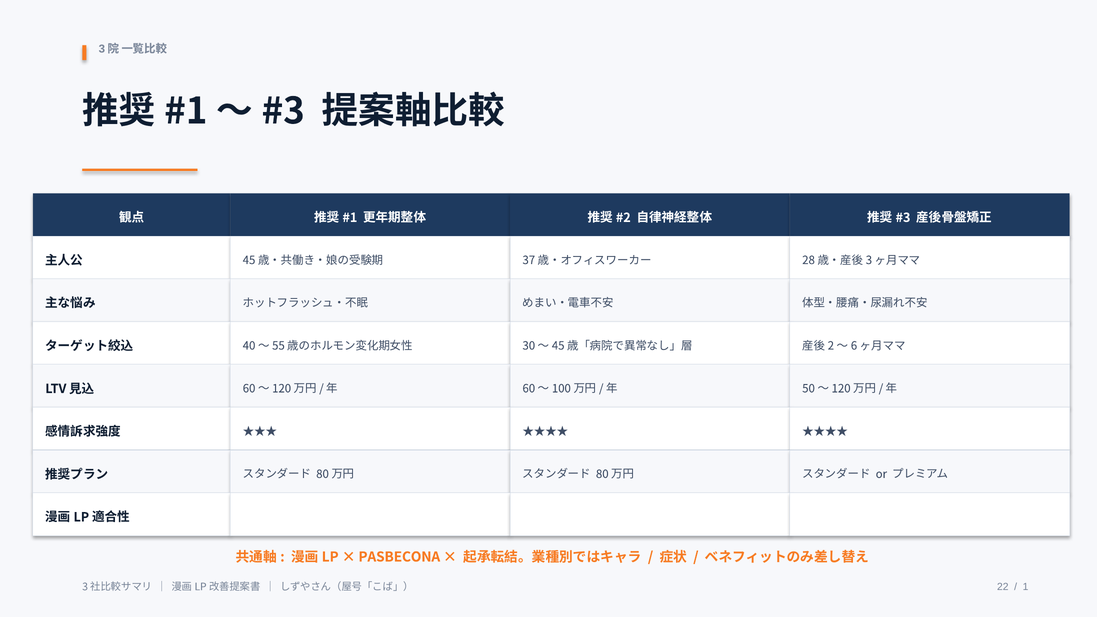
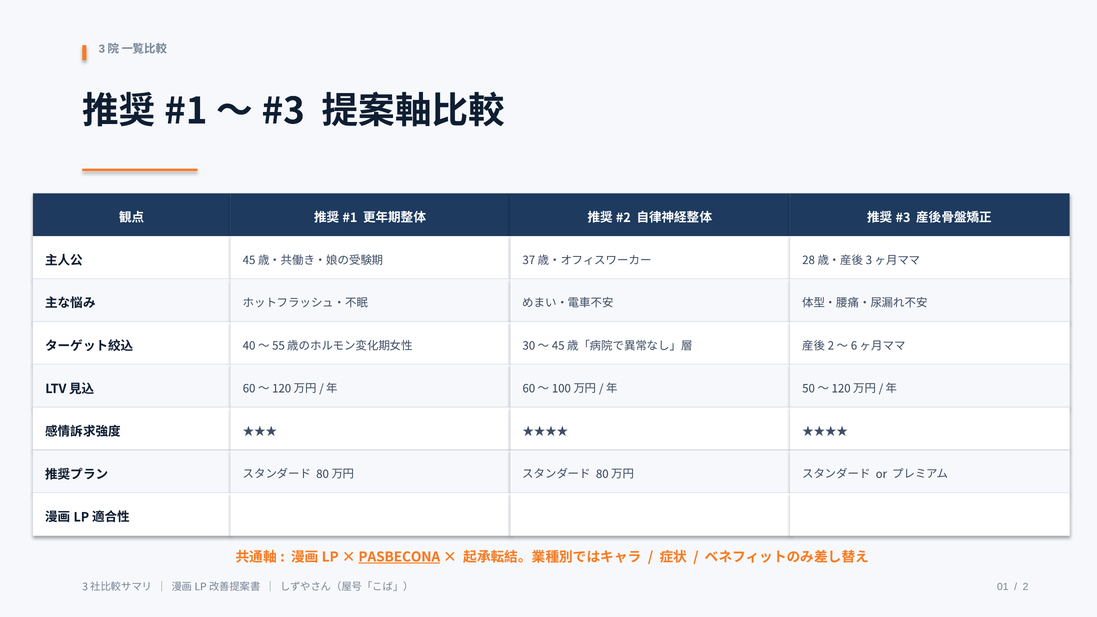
PASBECONA underline: none -> present (399, 557)
22: 22 -> 01 (1003, 587)
1: 1 -> 2 (1026, 587)
